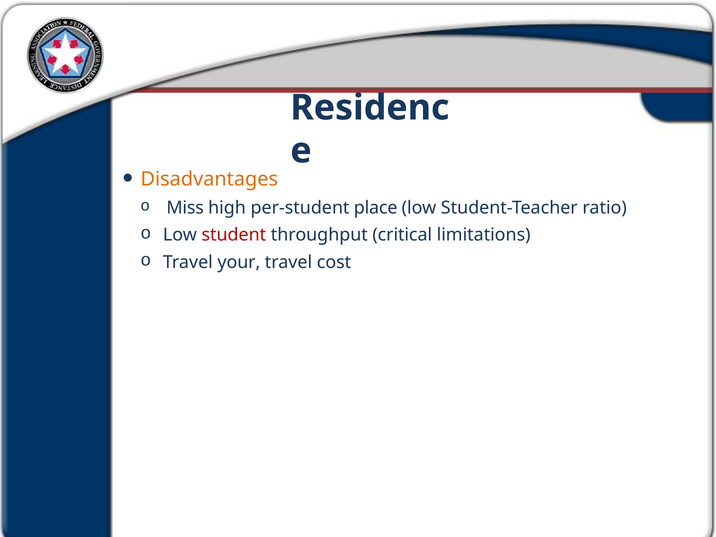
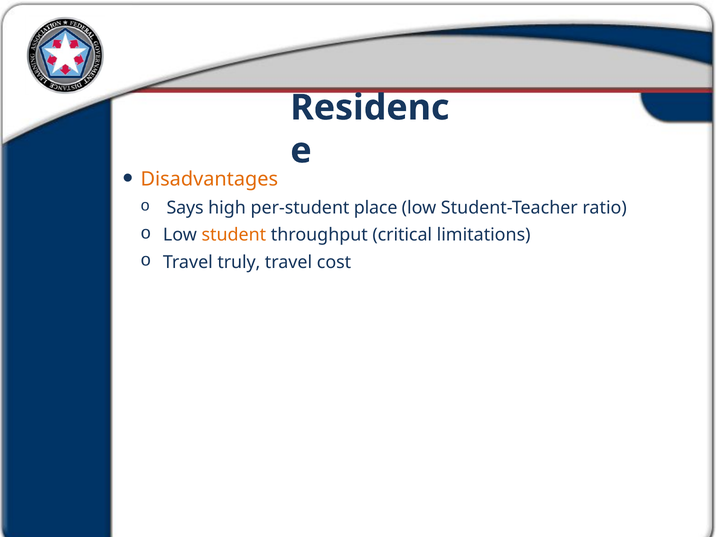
Miss: Miss -> Says (185, 208)
student colour: red -> orange (234, 235)
your: your -> truly (239, 263)
